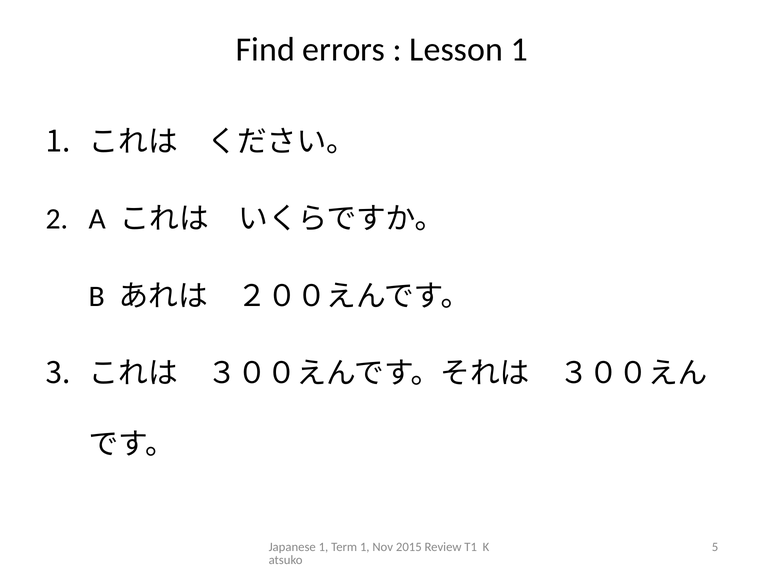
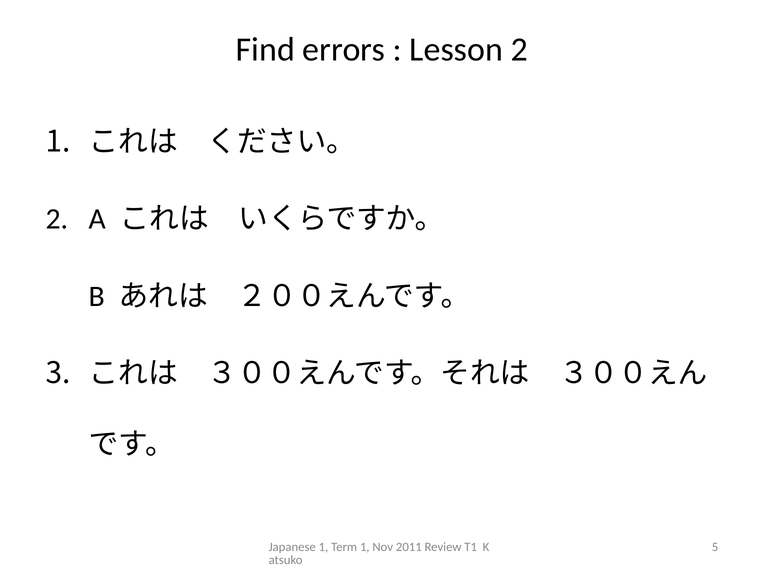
Lesson 1: 1 -> 2 (519, 49)
2015: 2015 -> 2011 (409, 547)
